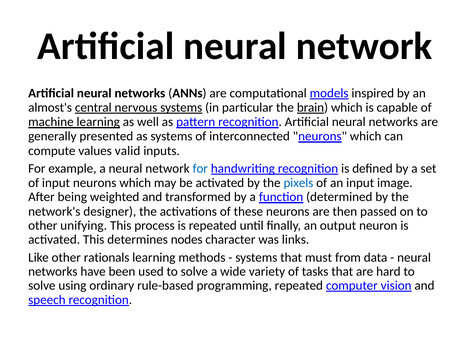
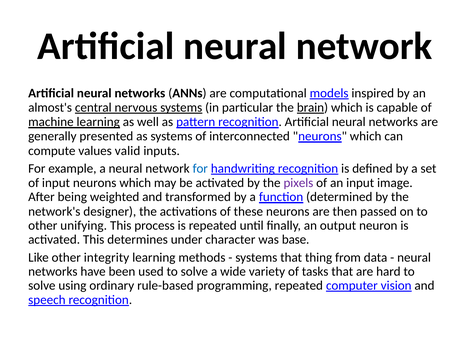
pixels colour: blue -> purple (298, 183)
nodes: nodes -> under (187, 240)
links: links -> base (296, 240)
rationals: rationals -> integrity (107, 258)
must: must -> thing (319, 258)
